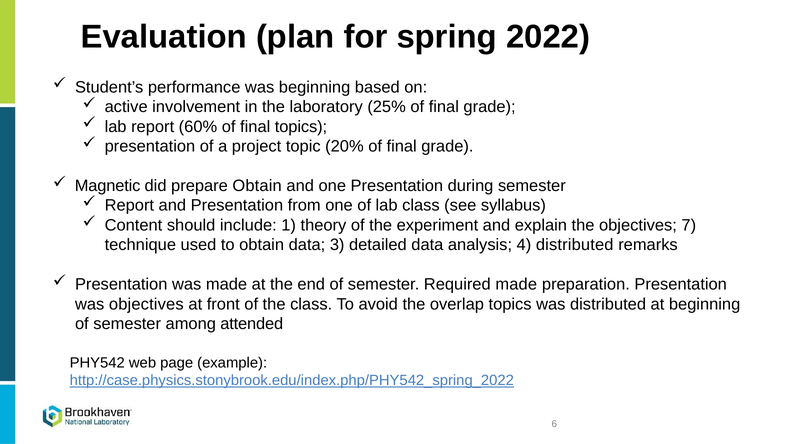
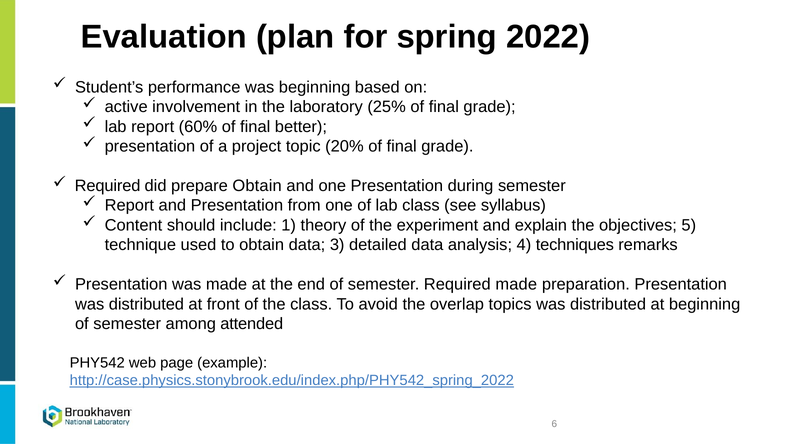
final topics: topics -> better (301, 127)
Magnetic: Magnetic -> Required (108, 186)
7: 7 -> 5 (689, 225)
4 distributed: distributed -> techniques (575, 245)
objectives: objectives -> distributed (146, 305)
